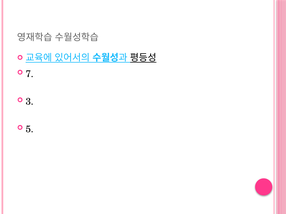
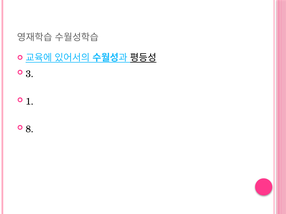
7: 7 -> 3 (30, 74)
3: 3 -> 1 (30, 102)
5: 5 -> 8 (30, 129)
